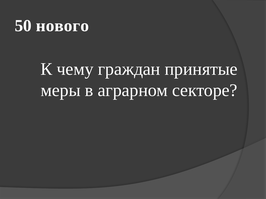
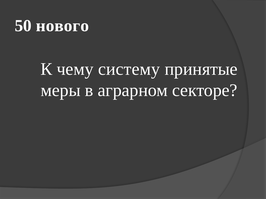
граждан: граждан -> систему (129, 69)
